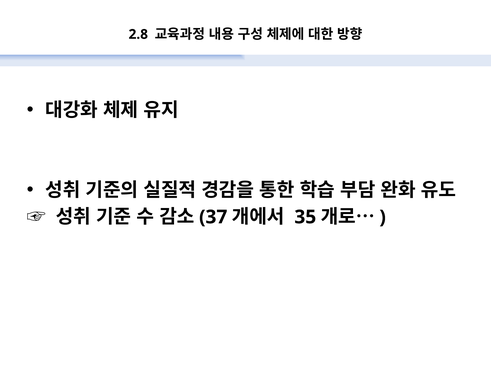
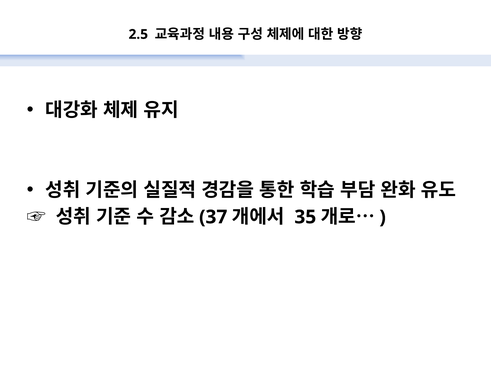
2.8: 2.8 -> 2.5 (138, 34)
